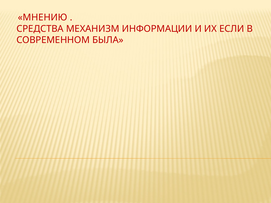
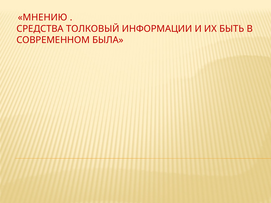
МЕХАНИЗМ: МЕХАНИЗМ -> ТОЛКОВЫЙ (93, 29)
ЕСЛИ: ЕСЛИ -> БЫТЬ (232, 29)
